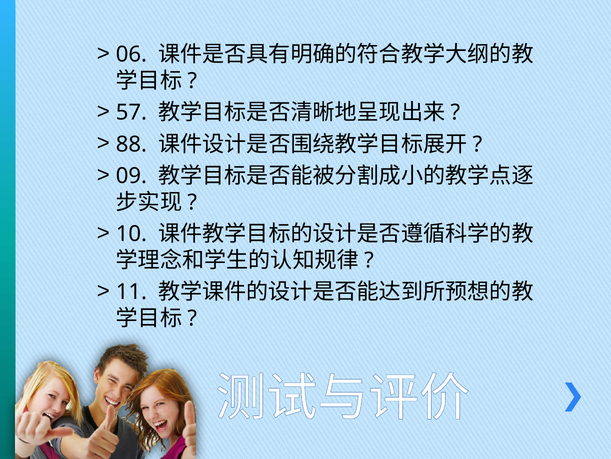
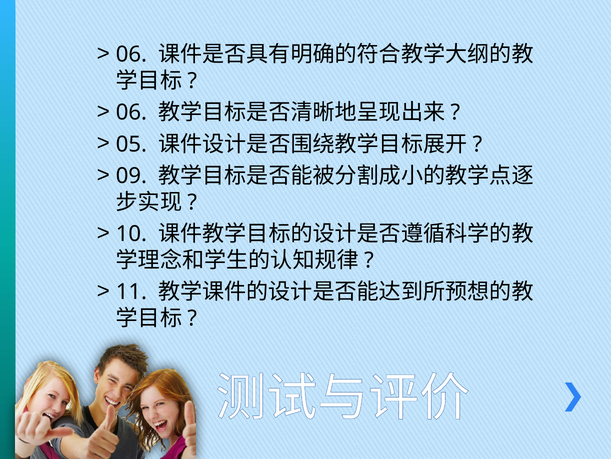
57: 57 -> 06 (131, 113)
88: 88 -> 05 (131, 144)
